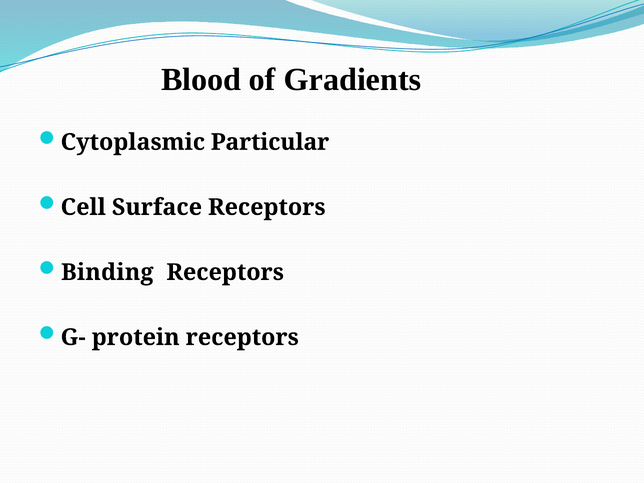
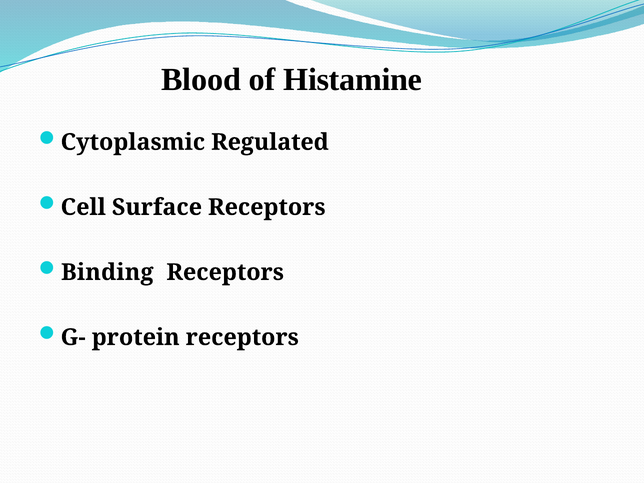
Gradients: Gradients -> Histamine (353, 80)
Particular: Particular -> Regulated (270, 142)
